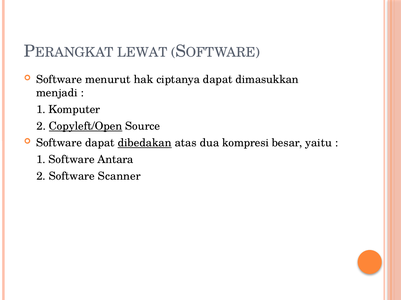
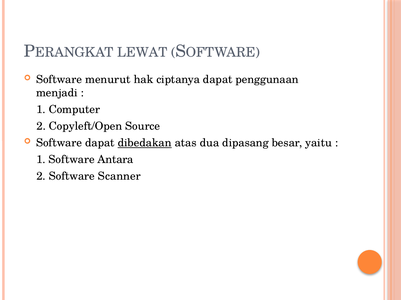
dimasukkan: dimasukkan -> penggunaan (267, 80)
Komputer: Komputer -> Computer (74, 110)
Copyleft/Open underline: present -> none (86, 126)
kompresi: kompresi -> dipasang (246, 143)
